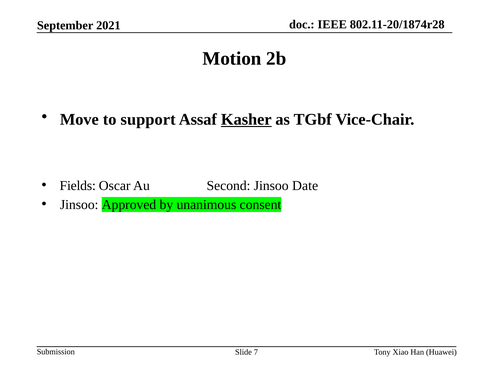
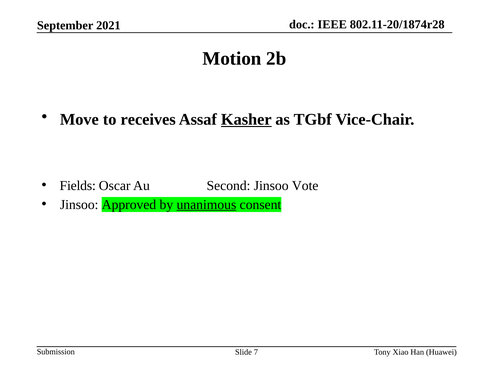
support: support -> receives (148, 119)
Date: Date -> Vote (305, 185)
unanimous underline: none -> present (206, 204)
